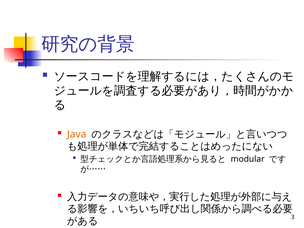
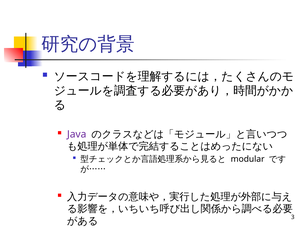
Java colour: orange -> purple (77, 134)
